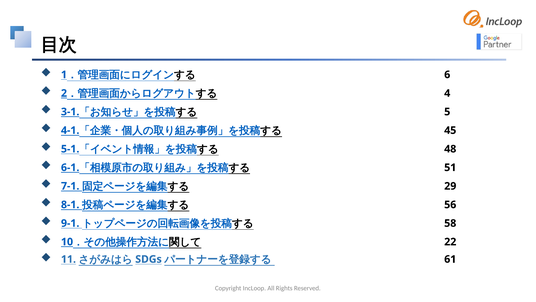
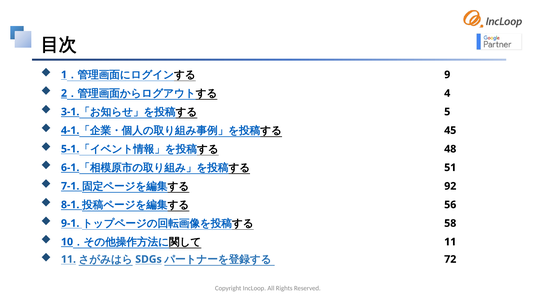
6: 6 -> 9 (447, 75)
29: 29 -> 92 (450, 186)
22: 22 -> 11 (450, 241)
61: 61 -> 72 (450, 259)
